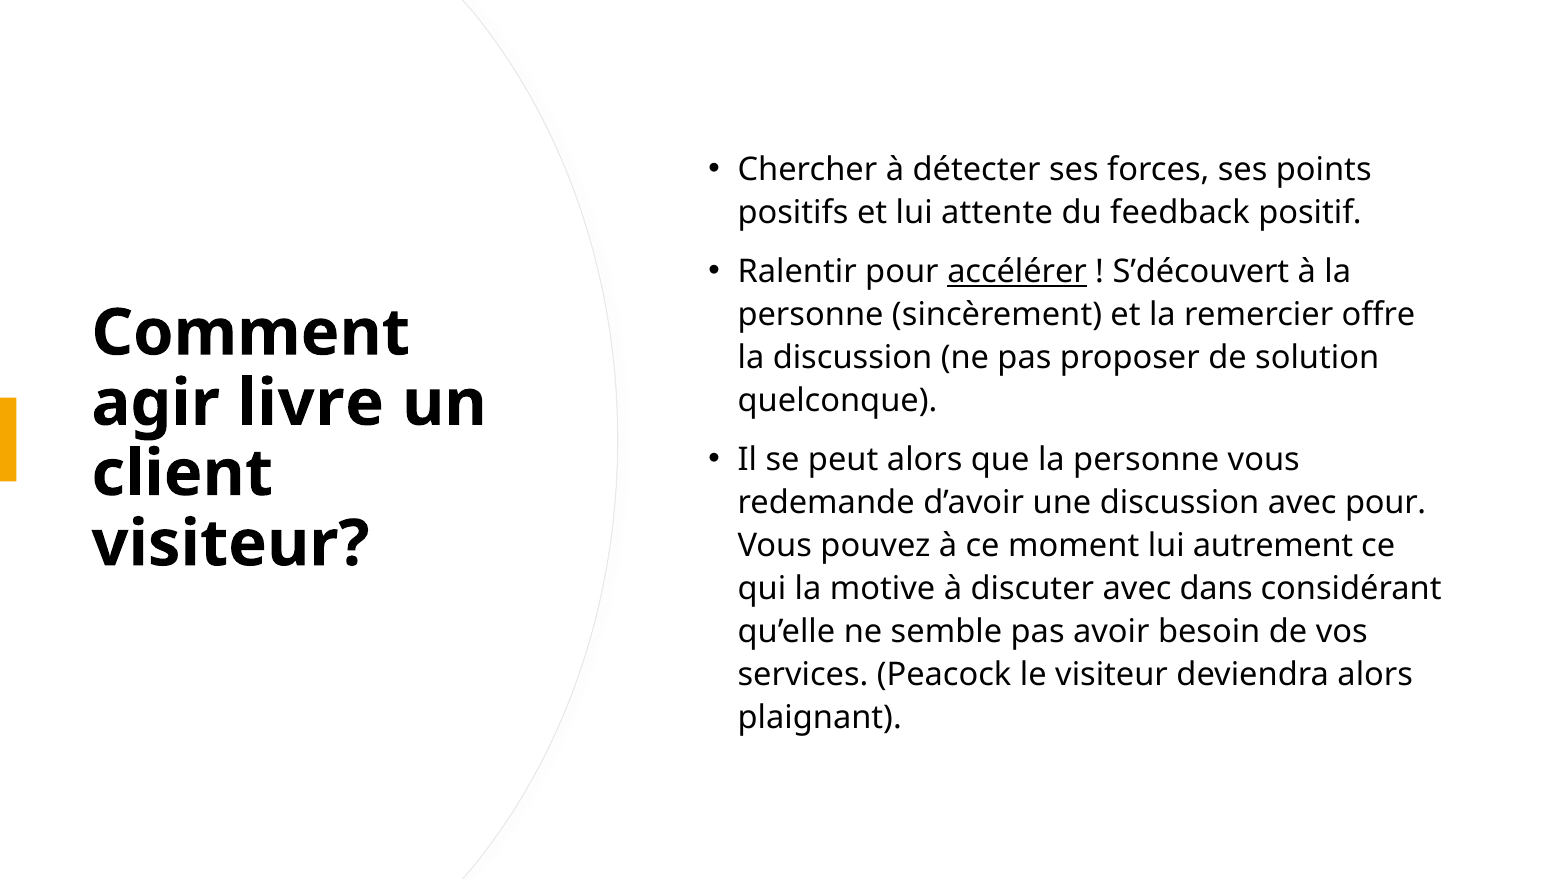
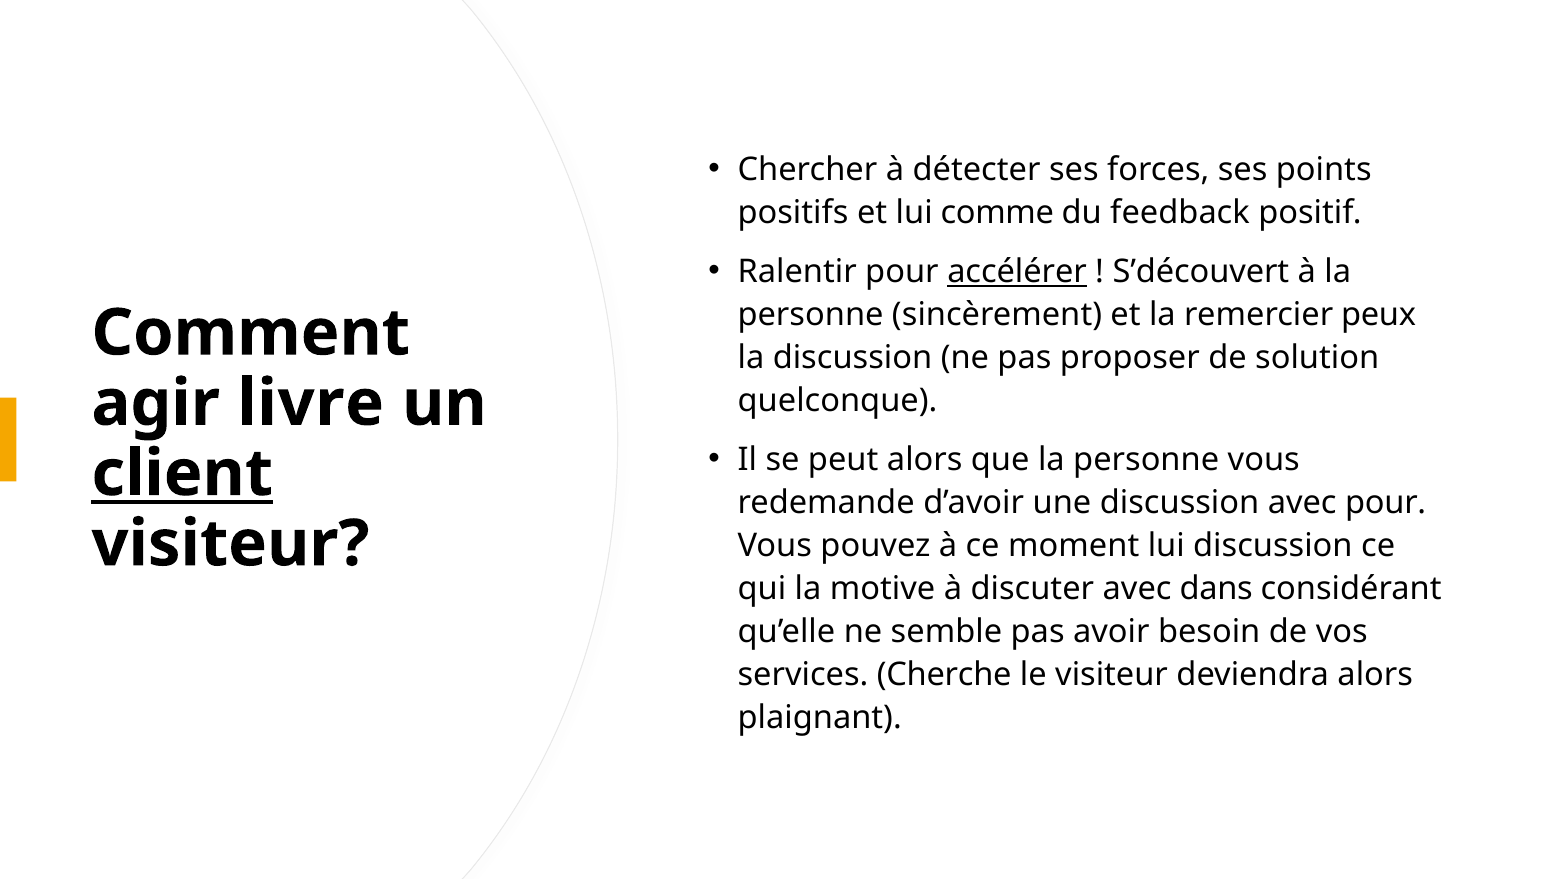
attente: attente -> comme (997, 212)
offre: offre -> peux (1379, 315)
client underline: none -> present (182, 474)
lui autrement: autrement -> discussion (1273, 546)
Peacock: Peacock -> Cherche (944, 675)
